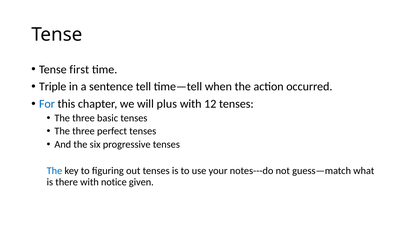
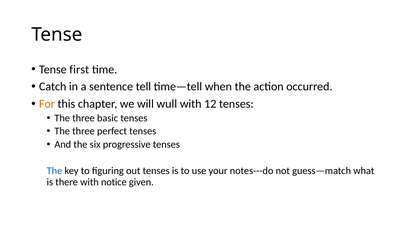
Triple: Triple -> Catch (53, 87)
For colour: blue -> orange (47, 104)
plus: plus -> wull (167, 104)
